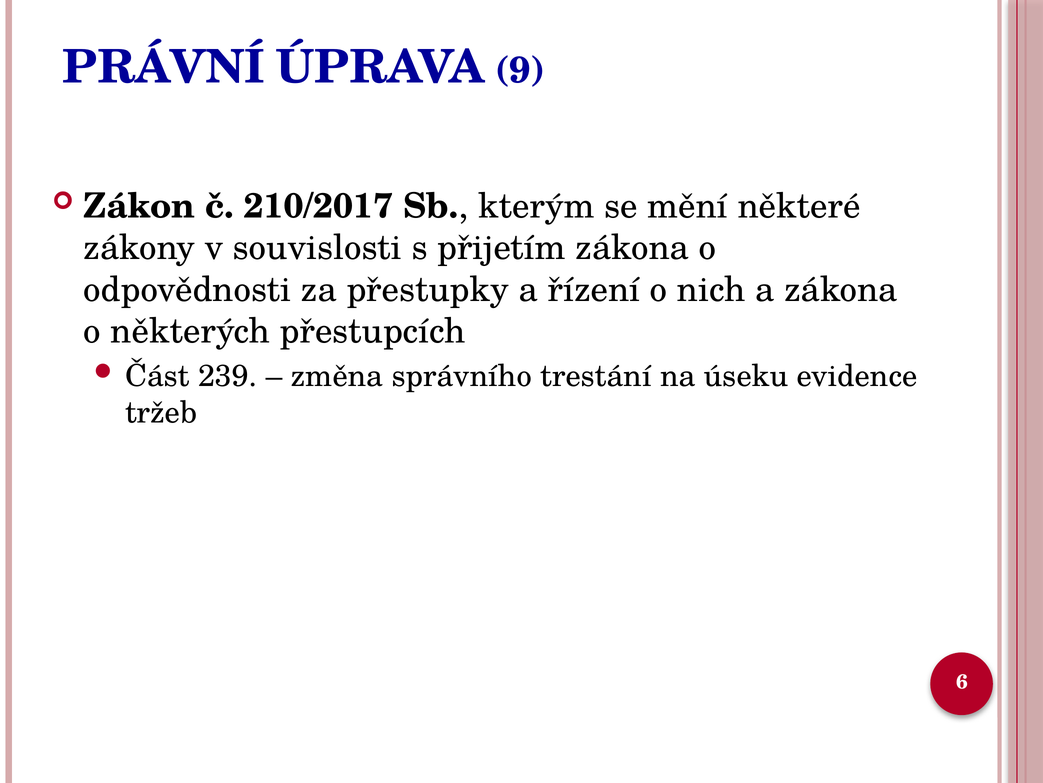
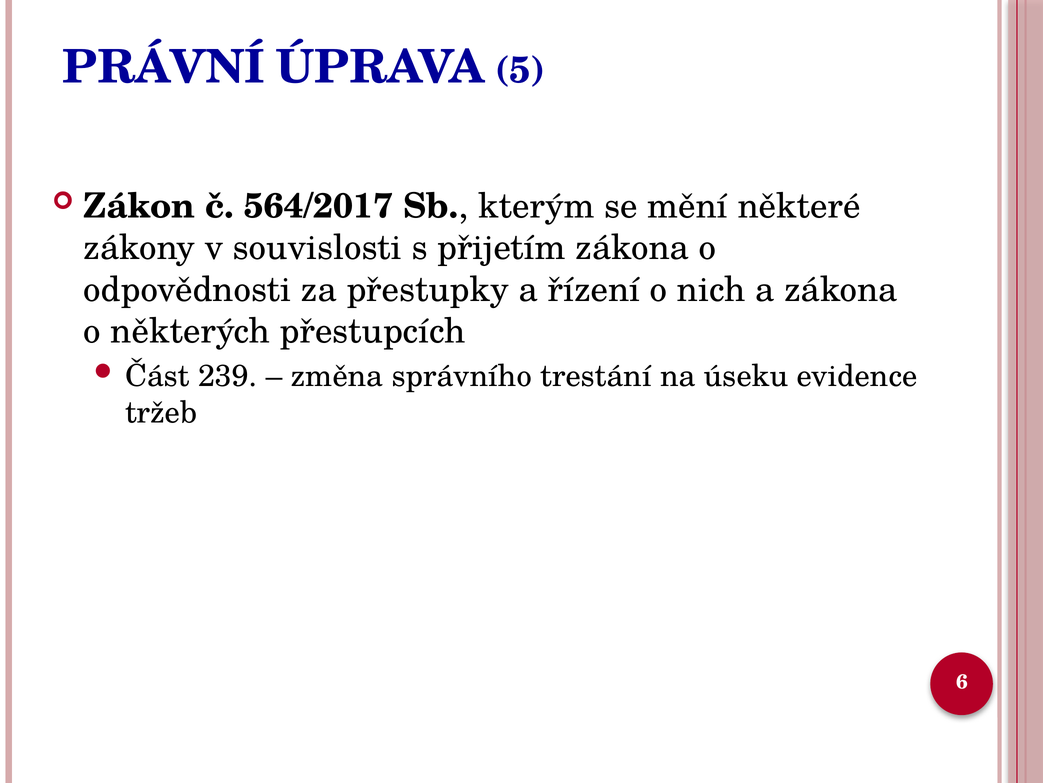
9: 9 -> 5 (520, 71)
210/2017: 210/2017 -> 564/2017 (319, 206)
